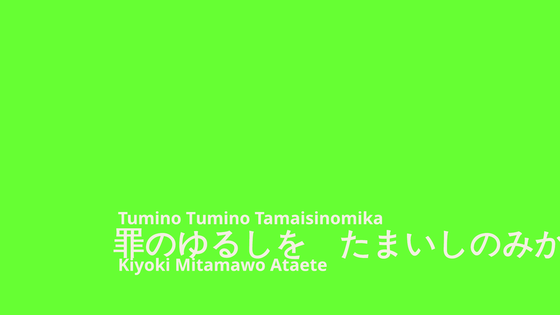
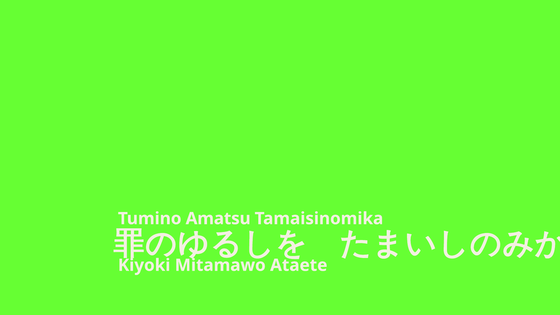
Tumino Tumino: Tumino -> Amatsu (218, 219)
